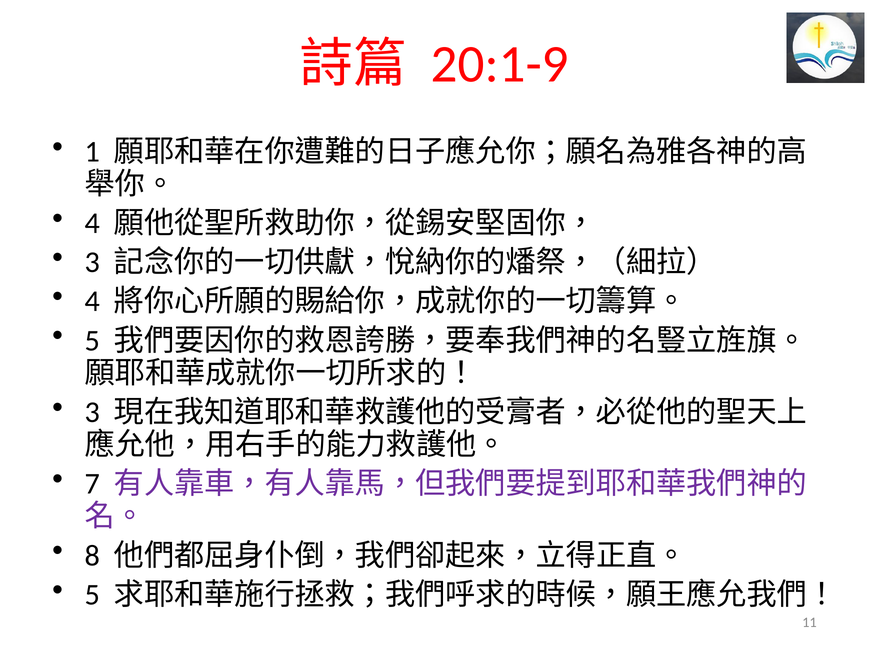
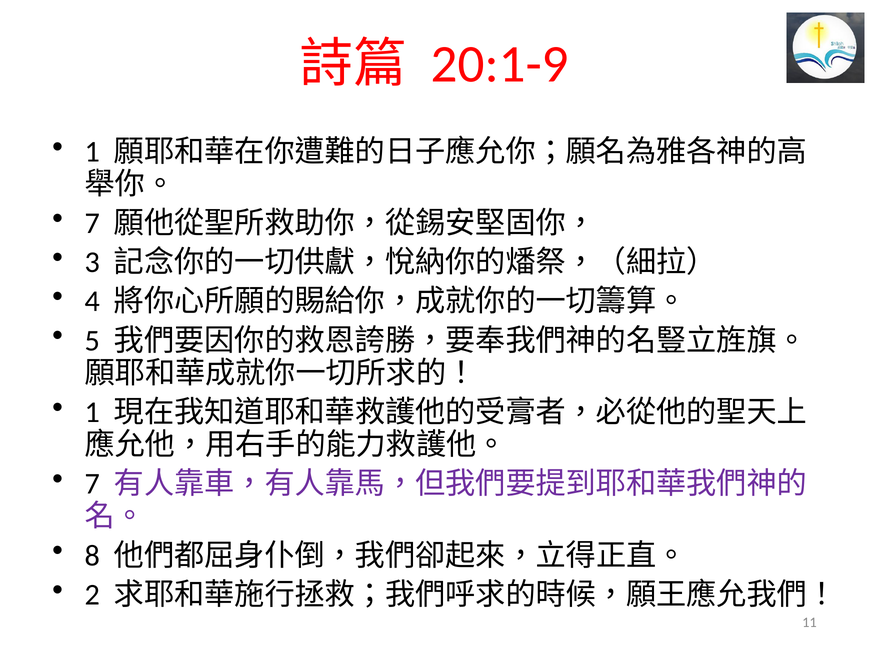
4: 4 -> 7 (92, 223)
3: 3 -> 1 (92, 412)
5: 5 -> 2 (92, 594)
